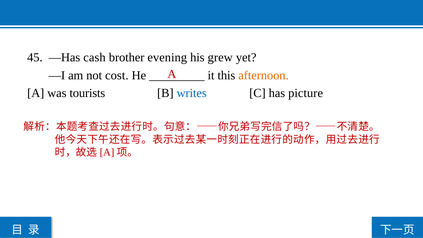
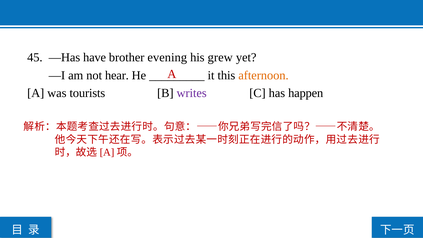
cash: cash -> have (95, 58)
cost: cost -> hear (117, 75)
writes colour: blue -> purple (192, 93)
picture: picture -> happen (306, 93)
